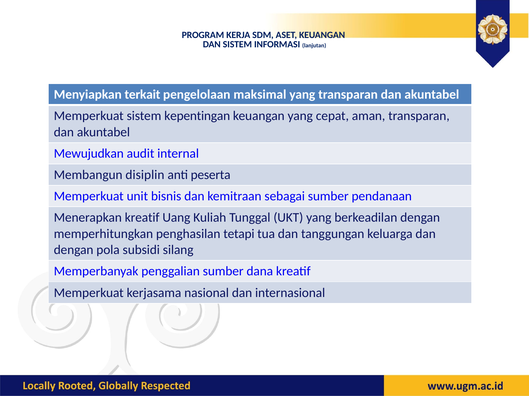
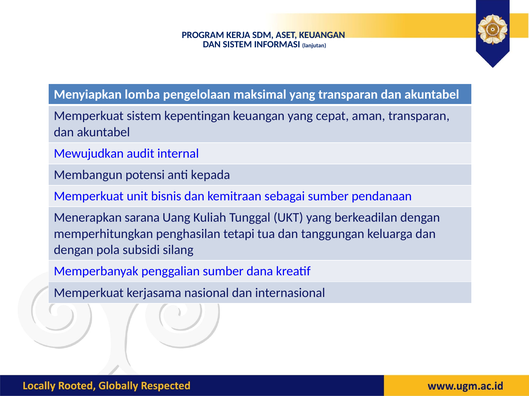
terkait: terkait -> lomba (142, 95)
disiplin: disiplin -> potensi (145, 175)
peserta: peserta -> kepada (211, 175)
Menerapkan kreatif: kreatif -> sarana (142, 218)
